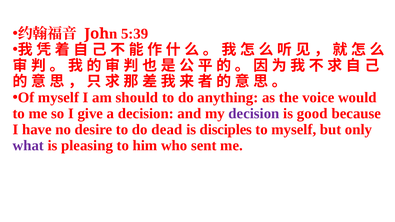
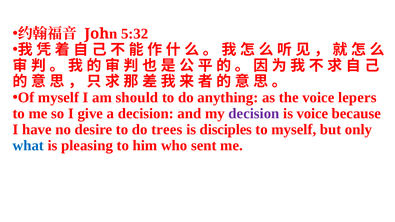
5:39: 5:39 -> 5:32 (135, 34)
would: would -> lepers (357, 98)
is good: good -> voice (312, 114)
dead: dead -> trees (167, 130)
what colour: purple -> blue (28, 146)
